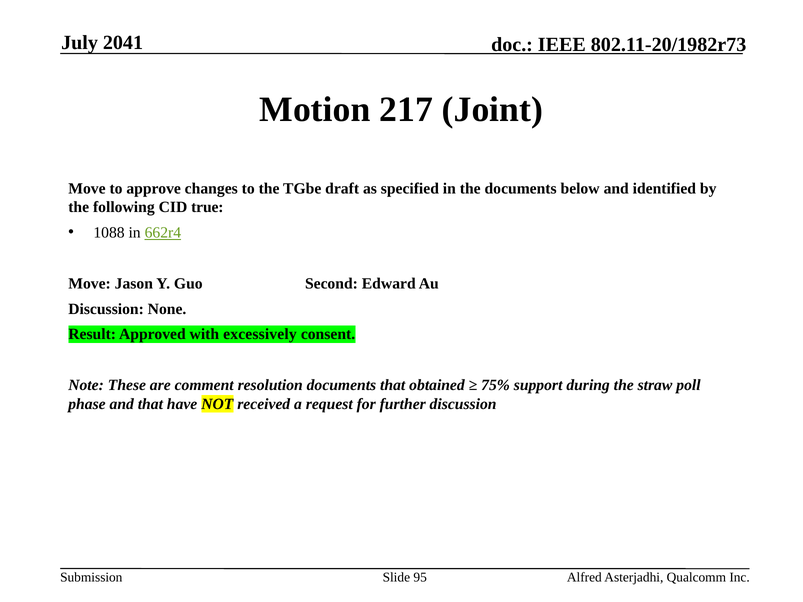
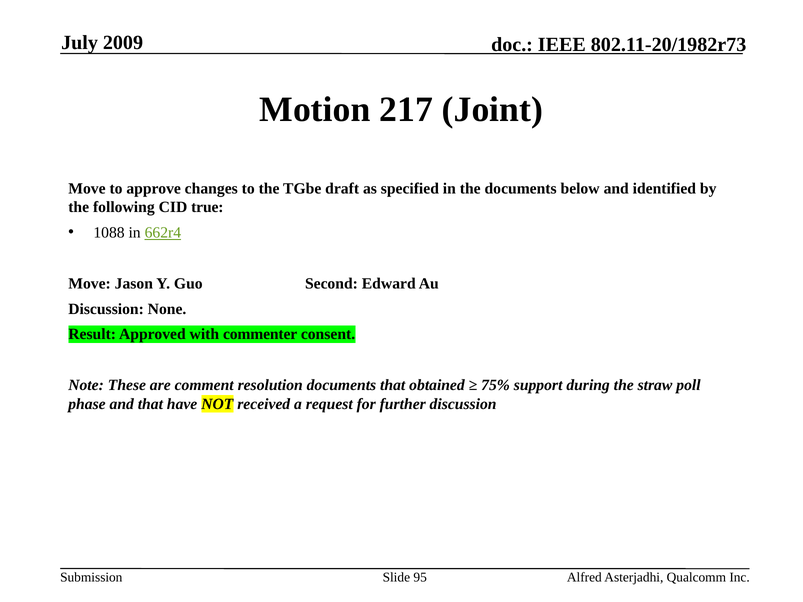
2041: 2041 -> 2009 (123, 43)
excessively: excessively -> commenter (260, 334)
